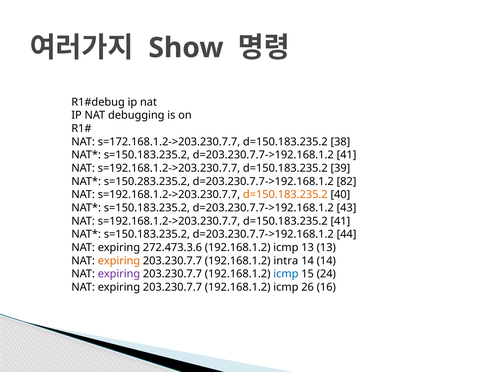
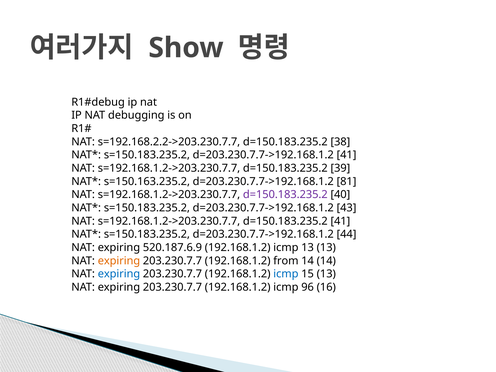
s=172.168.1.2->203.230.7.7: s=172.168.1.2->203.230.7.7 -> s=192.168.2.2->203.230.7.7 (169, 142)
s=150.283.235.2: s=150.283.235.2 -> s=150.163.235.2 (147, 181)
82: 82 -> 81 (346, 181)
d=150.183.235.2 colour: orange -> purple (285, 195)
272.473.3.6: 272.473.3.6 -> 520.187.6.9 (172, 247)
intra: intra -> from (286, 261)
expiring colour: purple -> blue (119, 274)
15 24: 24 -> 13 (326, 274)
26: 26 -> 96 (308, 287)
